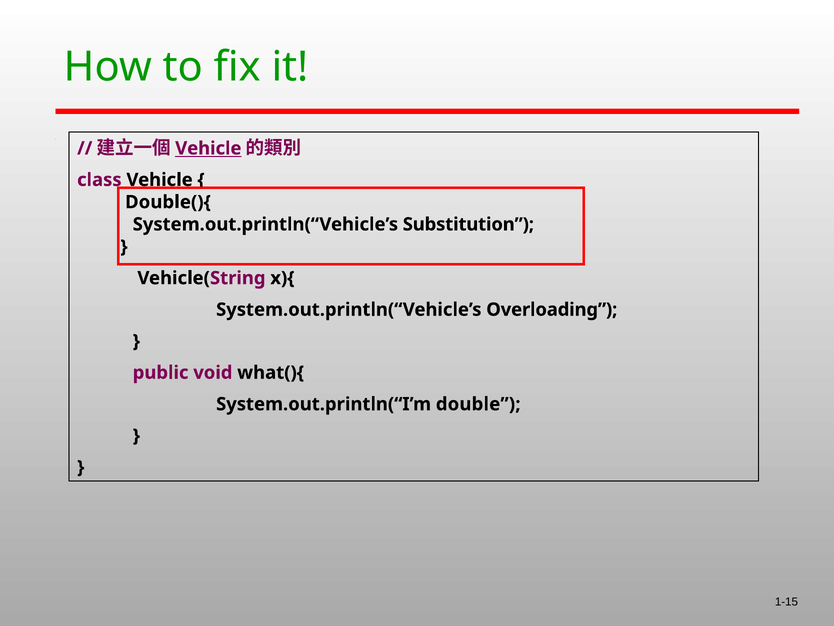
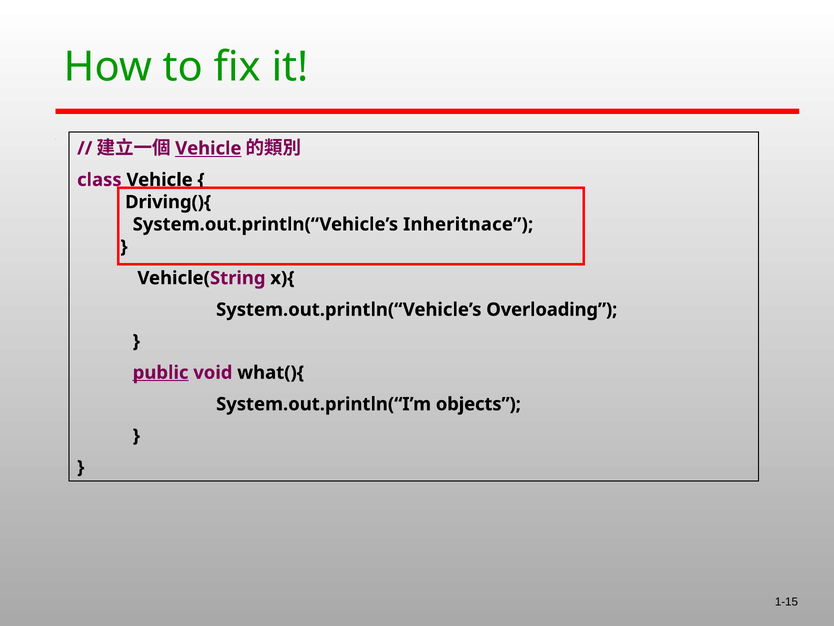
Double(){: Double(){ -> Driving(){ (168, 202)
Substitution: Substitution -> Inheritnace (468, 224)
public underline: none -> present (161, 372)
double: double -> objects (478, 404)
